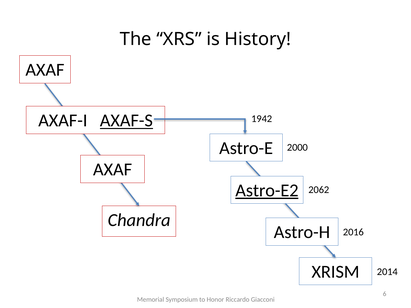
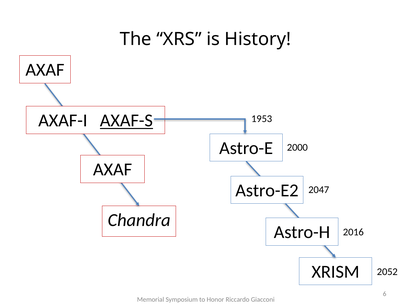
1942: 1942 -> 1953 (262, 119)
Astro-E2 underline: present -> none (267, 191)
2062: 2062 -> 2047 (319, 190)
2014: 2014 -> 2052 (387, 272)
